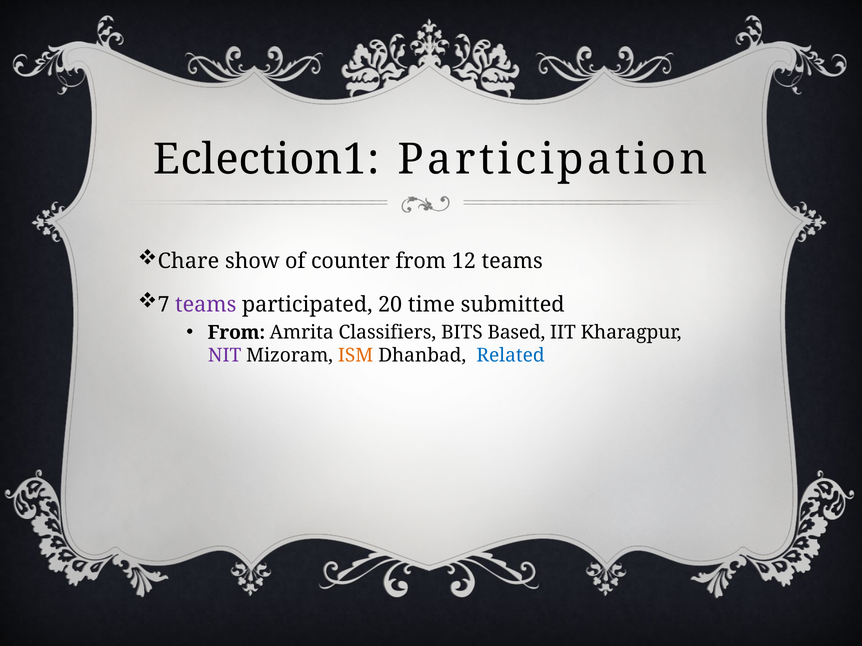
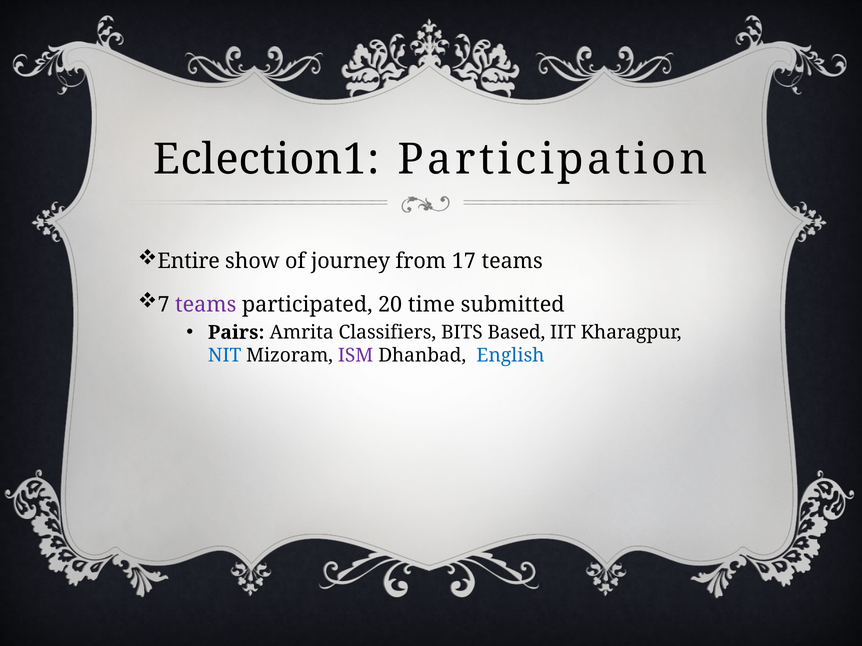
Chare: Chare -> Entire (189, 262)
counter: counter -> journey (351, 262)
12: 12 -> 17 (464, 262)
From: From -> Pairs (236, 333)
NIT colour: purple -> blue (225, 356)
ISM colour: orange -> purple (356, 356)
Related: Related -> English (511, 356)
